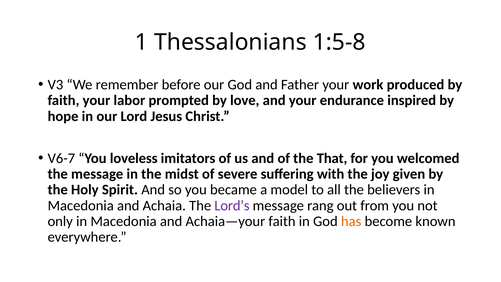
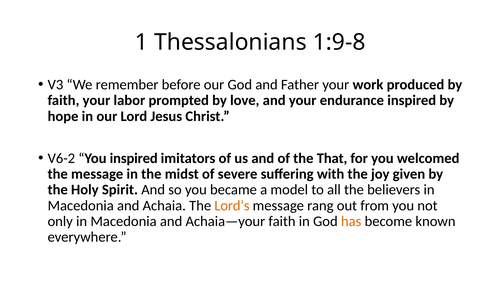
1:5-8: 1:5-8 -> 1:9-8 (339, 42)
V6-7: V6-7 -> V6-2 (61, 158)
You loveless: loveless -> inspired (134, 158)
Lord’s colour: purple -> orange (232, 205)
